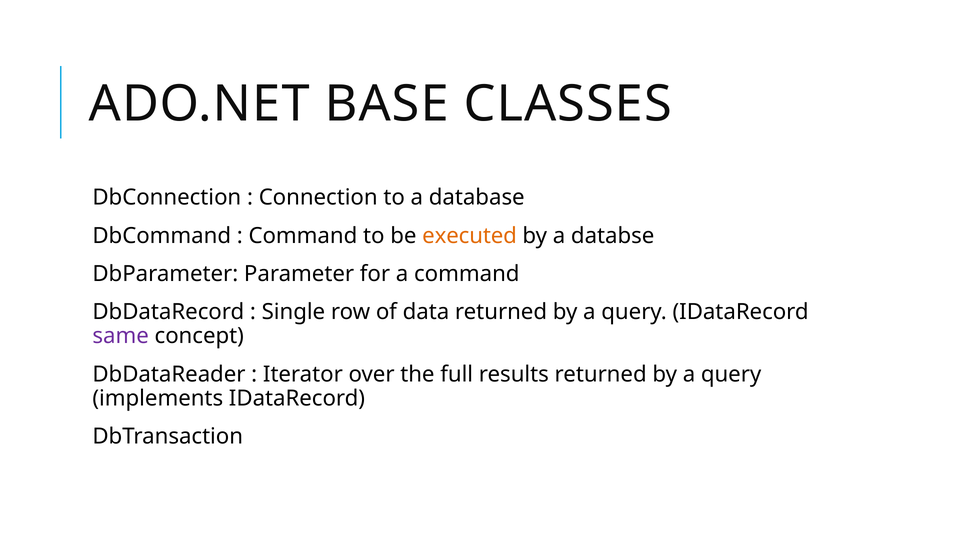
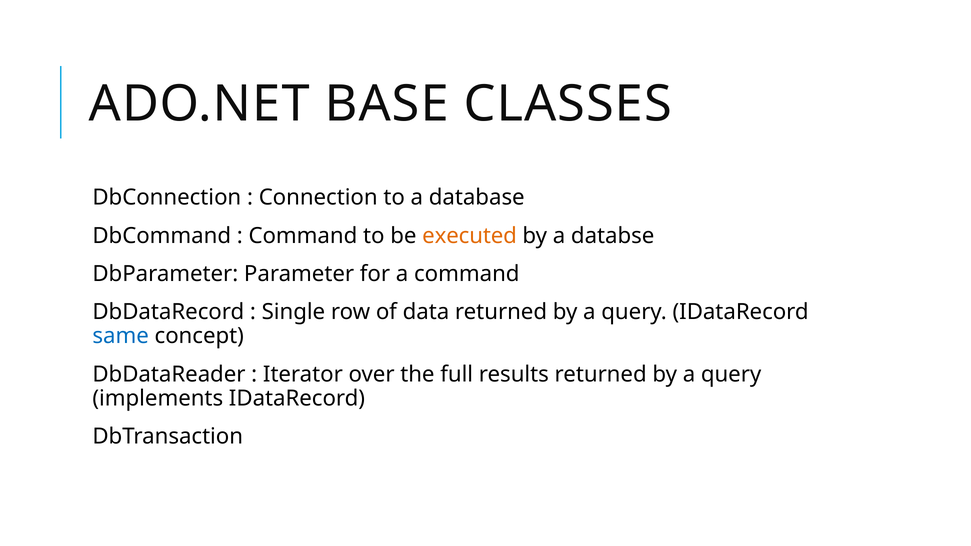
same colour: purple -> blue (121, 336)
